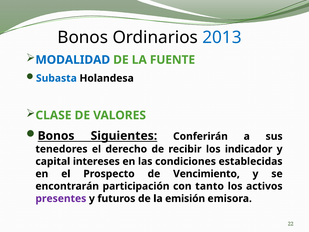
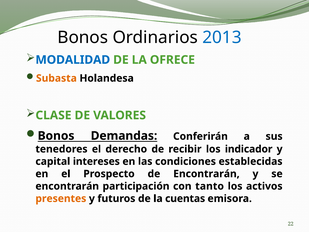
FUENTE: FUENTE -> OFRECE (172, 60)
Subasta colour: blue -> orange (56, 78)
Siguientes: Siguientes -> Demandas (124, 136)
de Vencimiento: Vencimiento -> Encontrarán (206, 174)
presentes colour: purple -> orange (61, 198)
emisión: emisión -> cuentas (185, 198)
